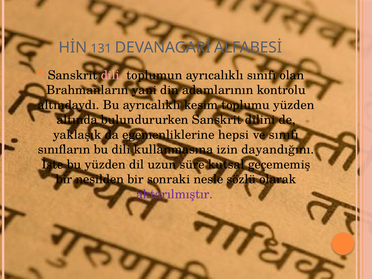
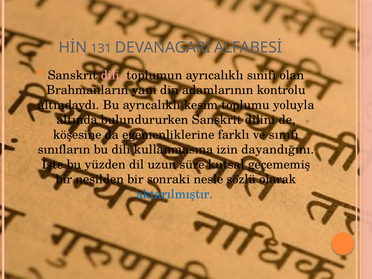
toplumu yüzden: yüzden -> yoluyla (294, 105)
yaklaşık: yaklaşık -> köşesine (77, 135)
hepsi: hepsi -> farklı (234, 135)
aktarılmıştır colour: purple -> blue (174, 194)
